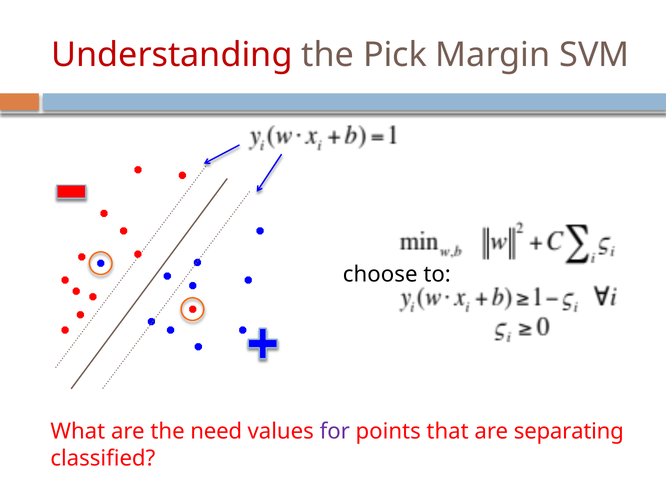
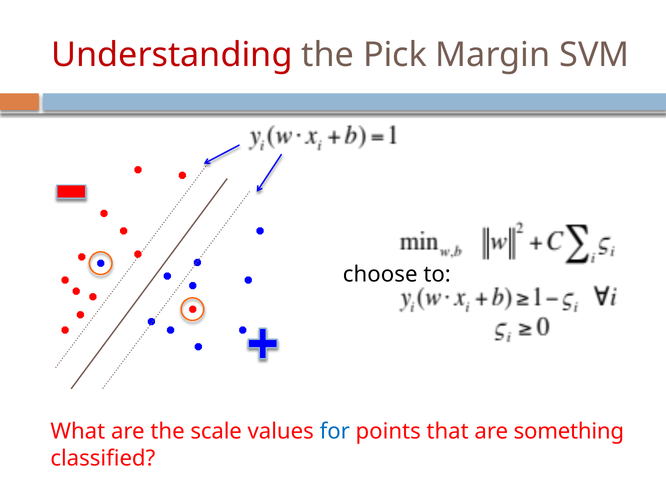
need: need -> scale (216, 431)
for colour: purple -> blue (335, 431)
separating: separating -> something (569, 431)
